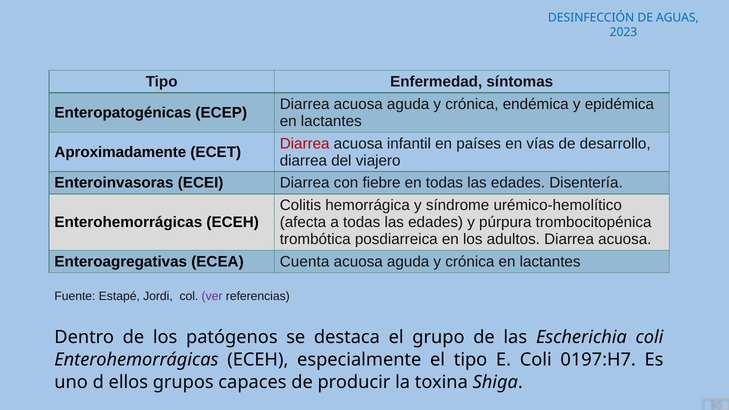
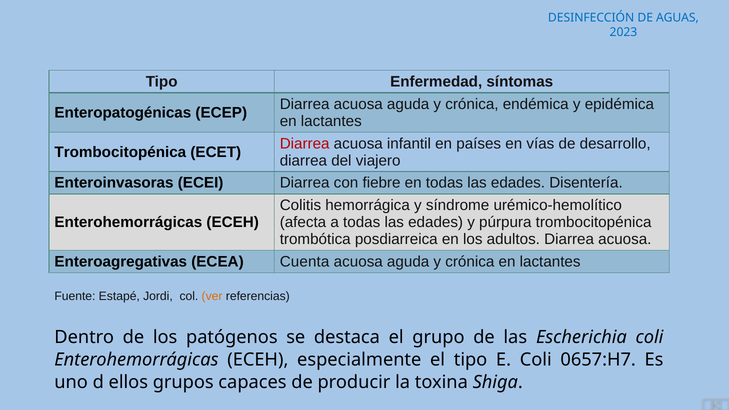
Aproximadamente: Aproximadamente -> Trombocitopénica (120, 152)
ver colour: purple -> orange (212, 296)
0197:H7: 0197:H7 -> 0657:H7 (598, 360)
